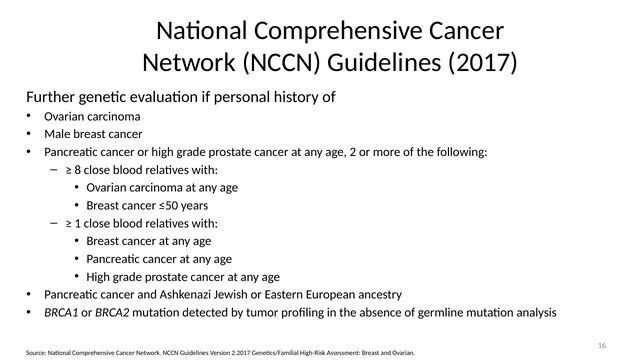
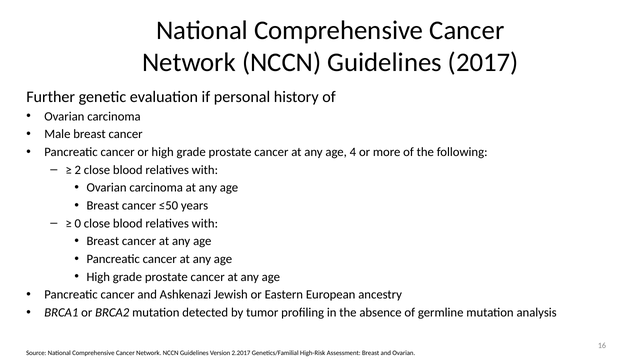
2: 2 -> 4 (353, 152)
8: 8 -> 2 (78, 170)
1: 1 -> 0 (78, 223)
